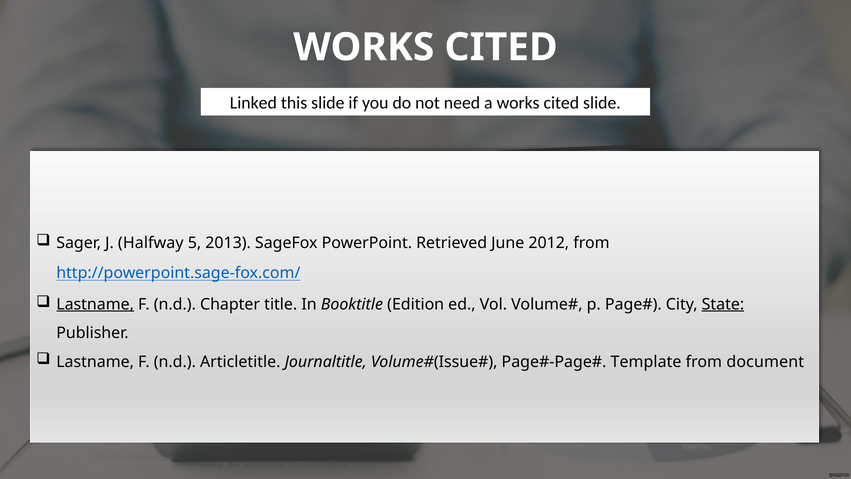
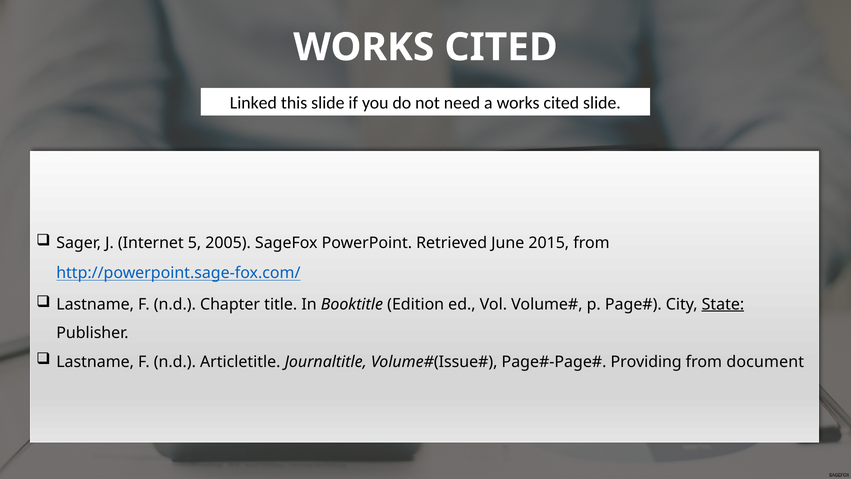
Halfway: Halfway -> Internet (151, 243)
2013: 2013 -> 2005 (228, 243)
2012: 2012 -> 2015 (549, 243)
Lastname underline: present -> none (95, 304)
Template: Template -> Providing (646, 362)
